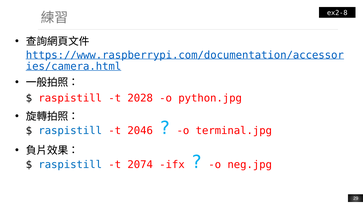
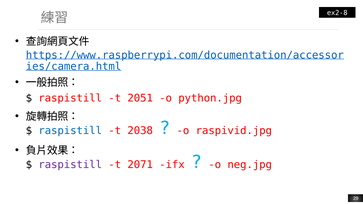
2028: 2028 -> 2051 (140, 98)
2046: 2046 -> 2038 (140, 131)
terminal.jpg: terminal.jpg -> raspivid.jpg (234, 131)
raspistill colour: blue -> purple (70, 165)
2074: 2074 -> 2071 (140, 165)
